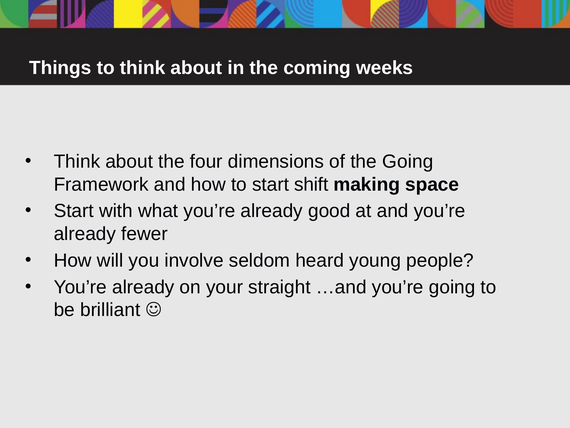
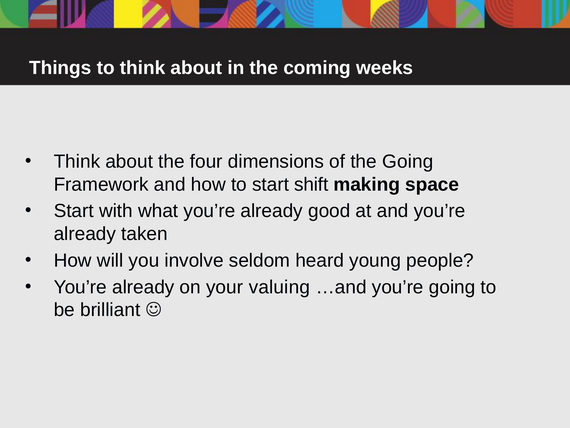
fewer: fewer -> taken (145, 234)
straight: straight -> valuing (279, 287)
